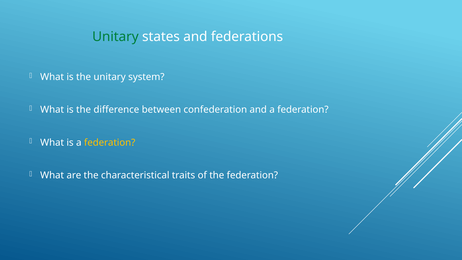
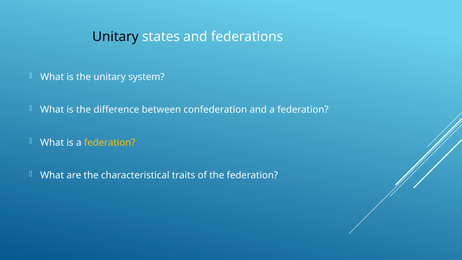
Unitary colour: green -> black (115, 37)
